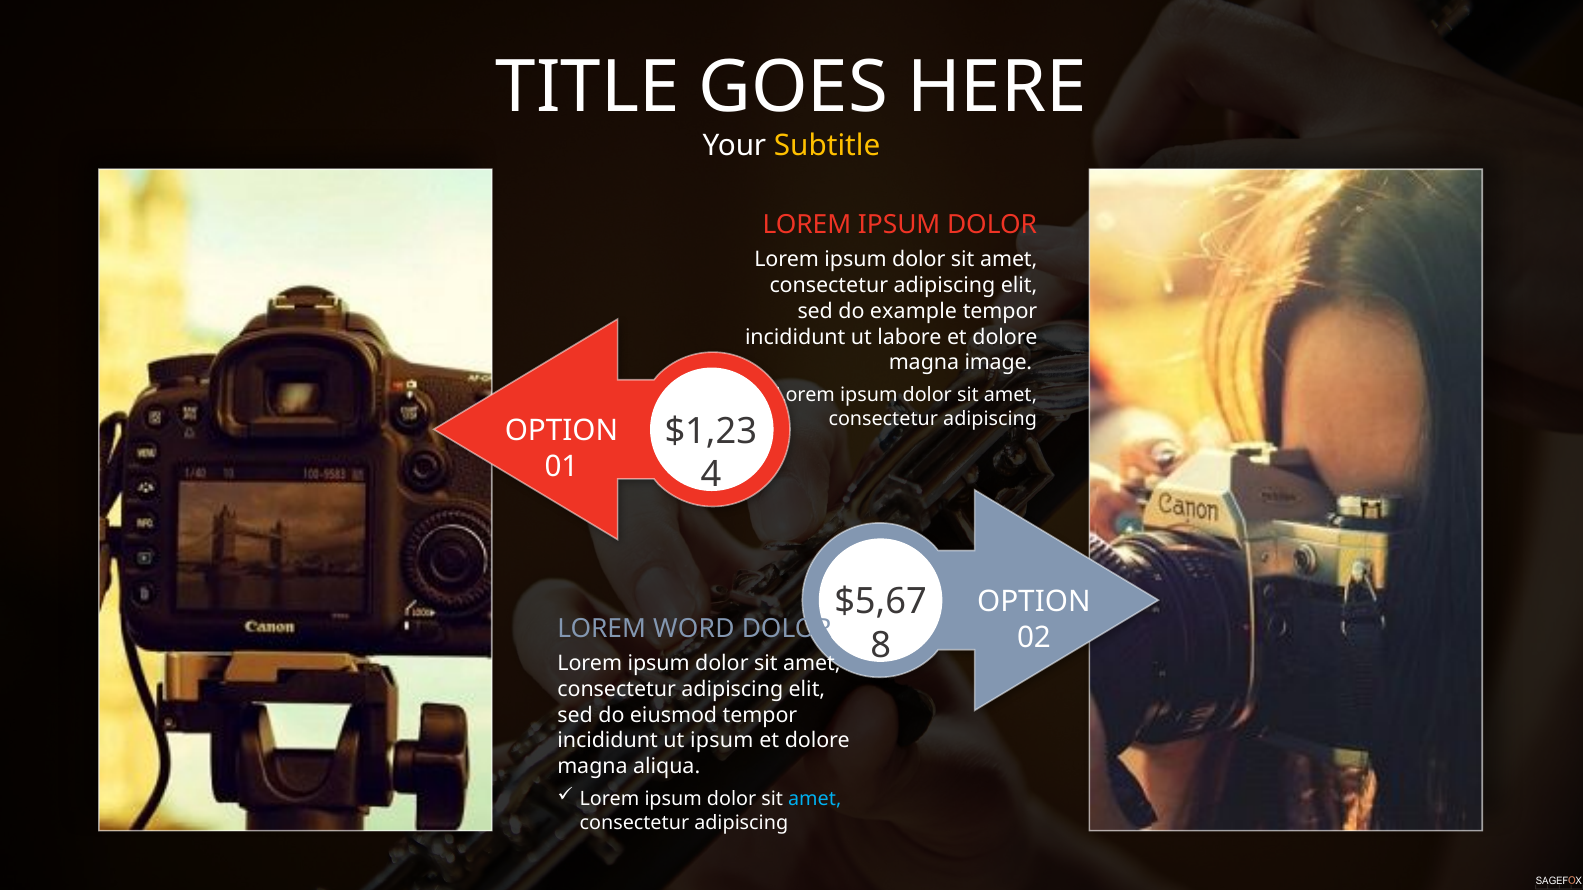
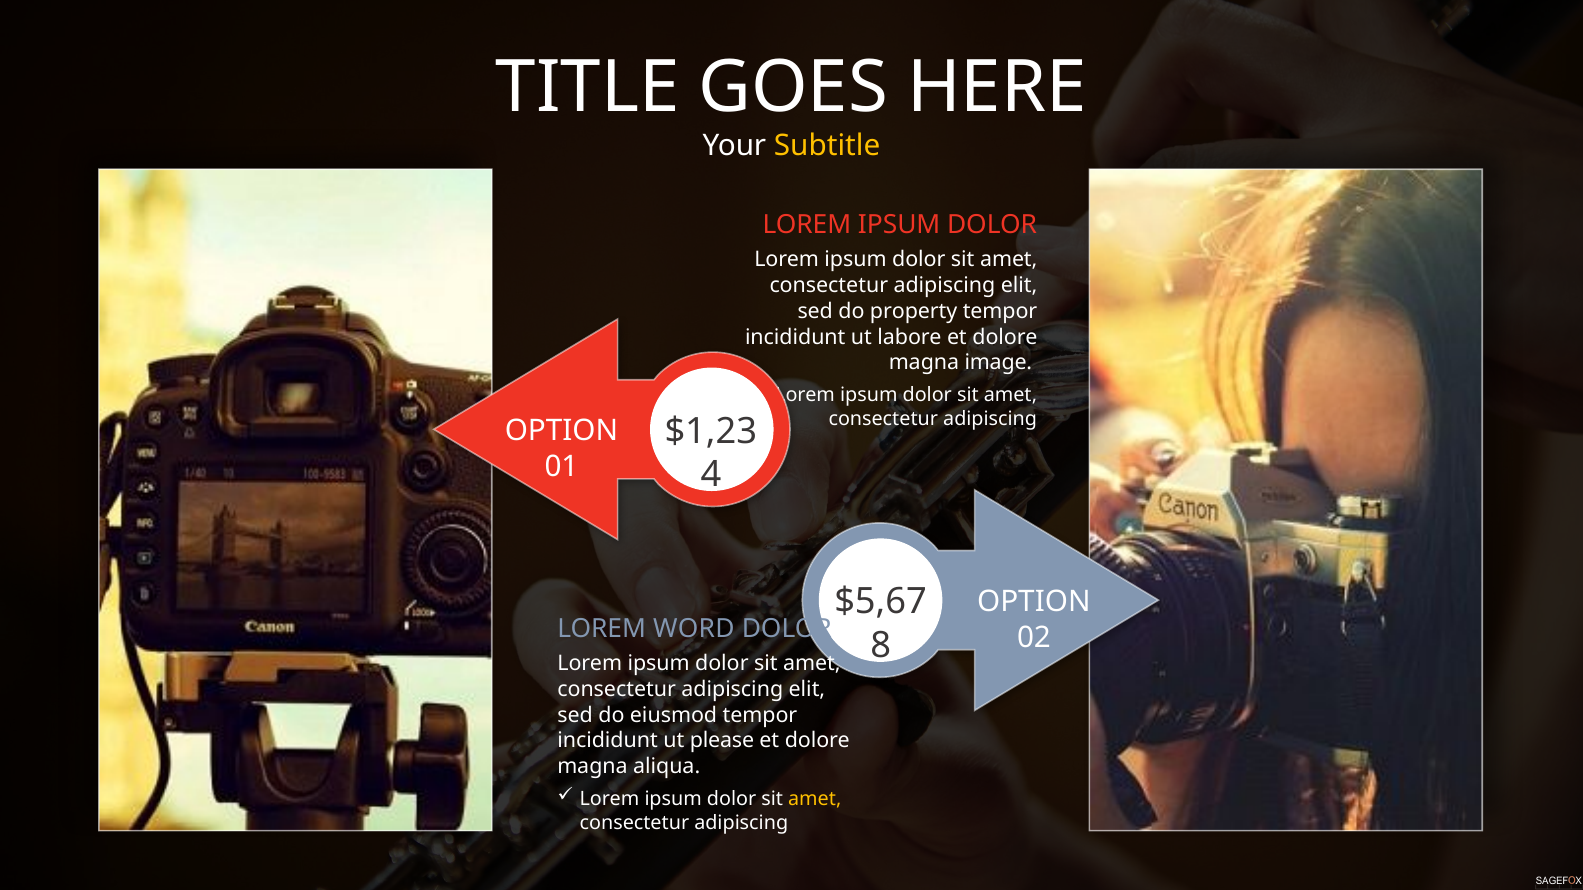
example: example -> property (914, 311)
ut ipsum: ipsum -> please (722, 741)
amet colour: light blue -> yellow (815, 800)
